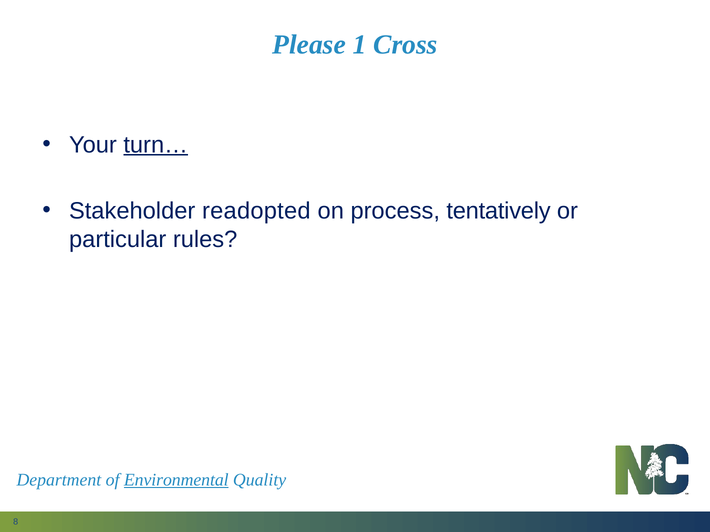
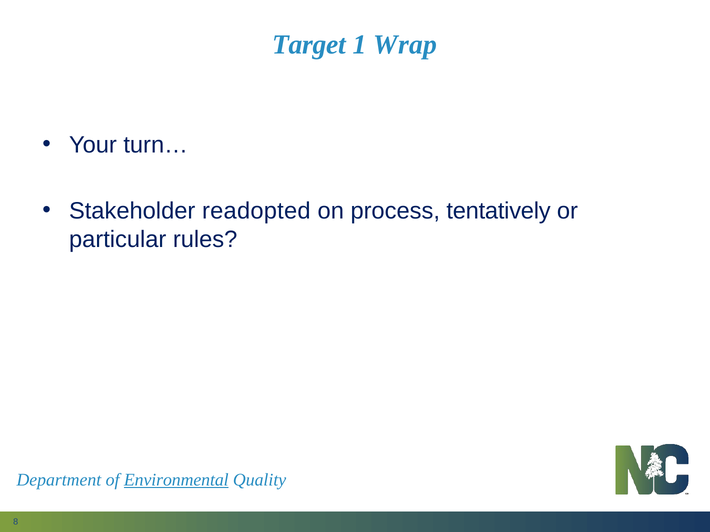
Please: Please -> Target (309, 44)
Cross: Cross -> Wrap (405, 44)
turn… underline: present -> none (156, 145)
